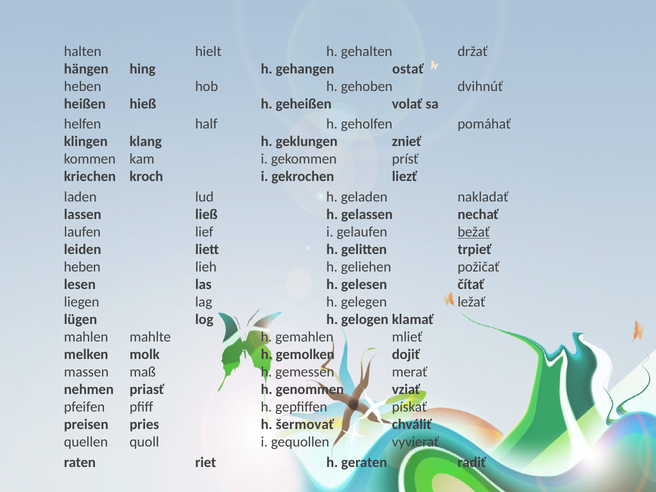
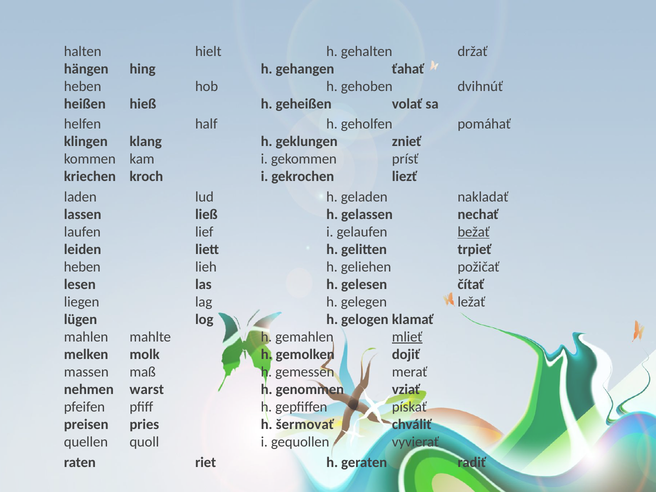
ostať: ostať -> ťahať (408, 69)
mlieť underline: none -> present (407, 337)
priasť: priasť -> warst (147, 389)
